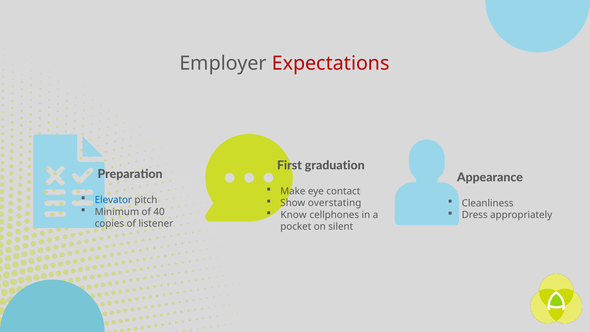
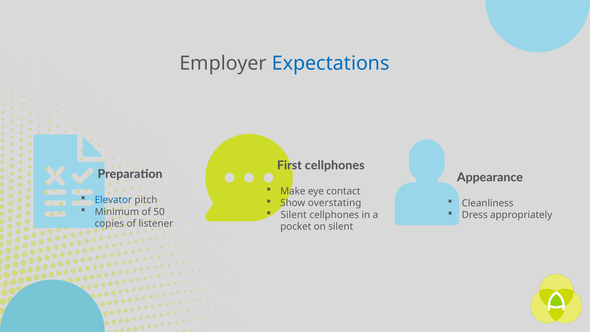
Expectations colour: red -> blue (331, 63)
First graduation: graduation -> cellphones (335, 165)
40: 40 -> 50 (159, 212)
Know: Know -> Silent (294, 215)
